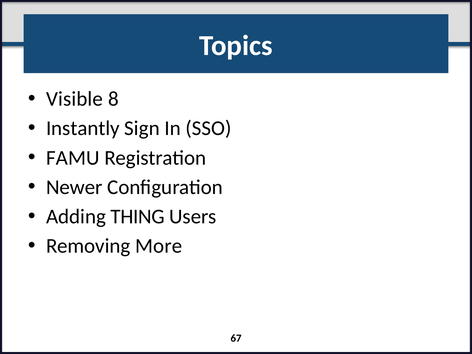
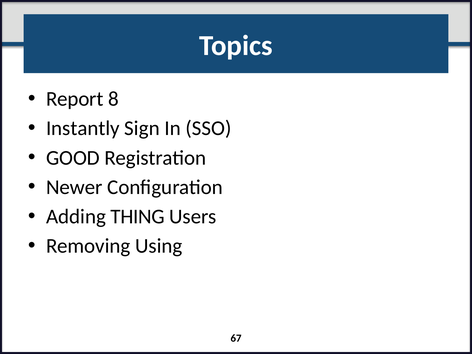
Visible: Visible -> Report (75, 99)
FAMU: FAMU -> GOOD (73, 158)
More: More -> Using (159, 246)
